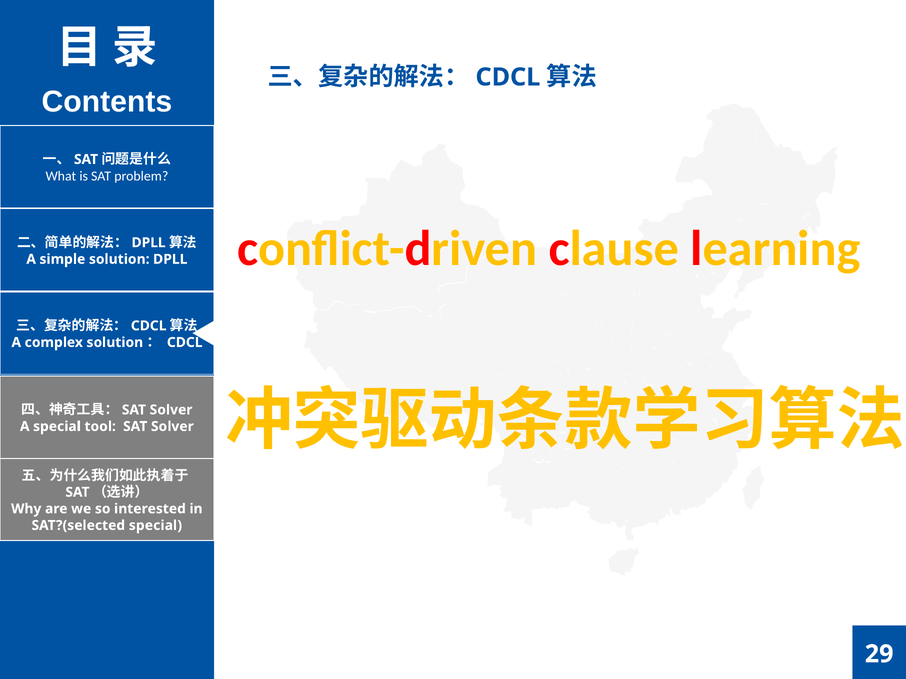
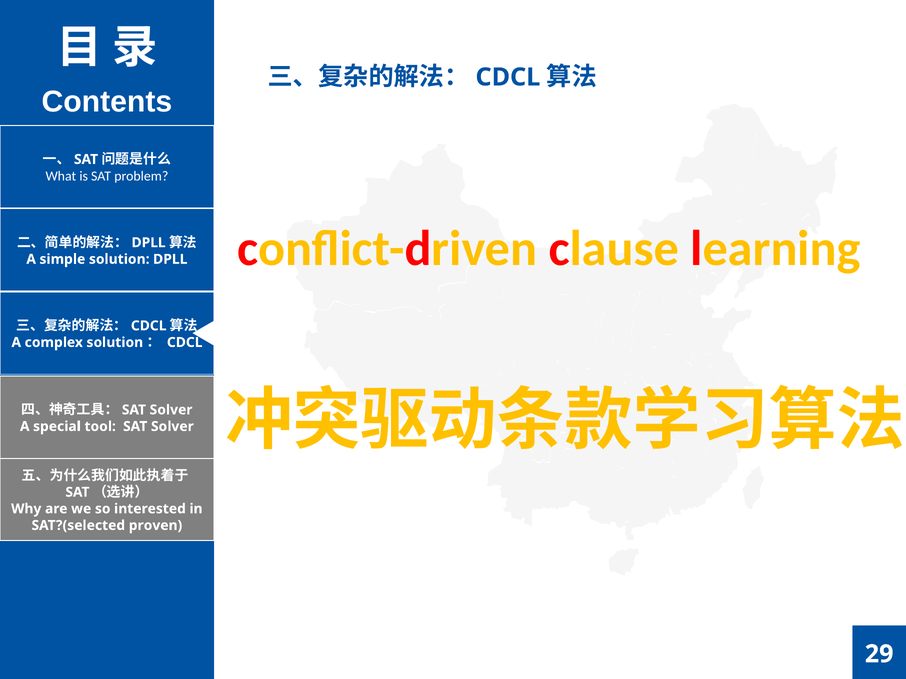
SAT?(selected special: special -> proven (156, 526)
